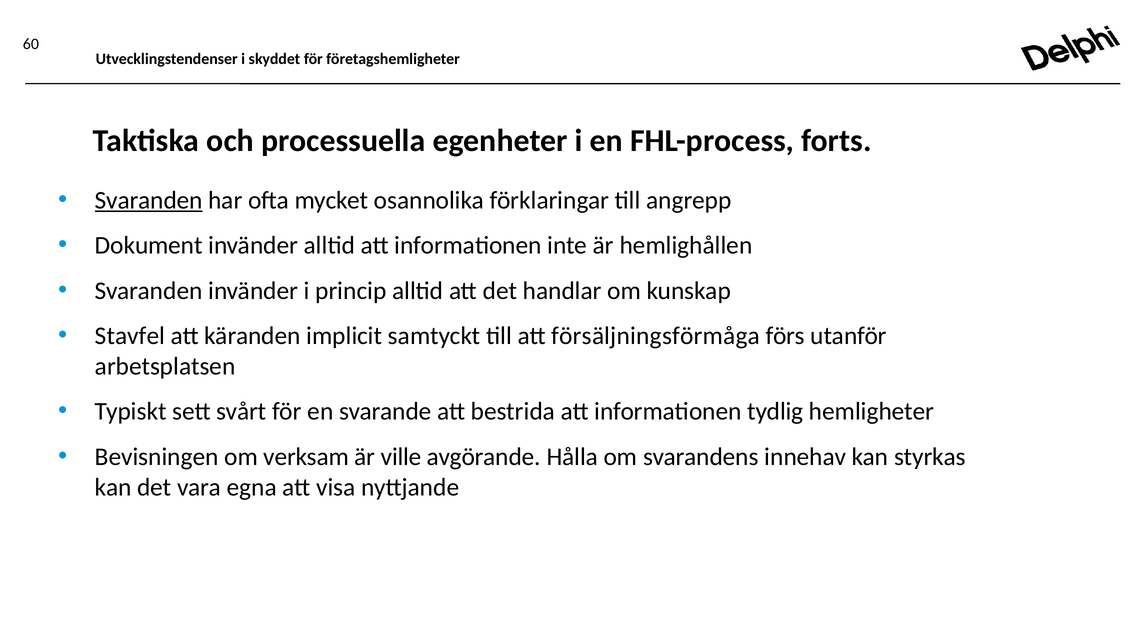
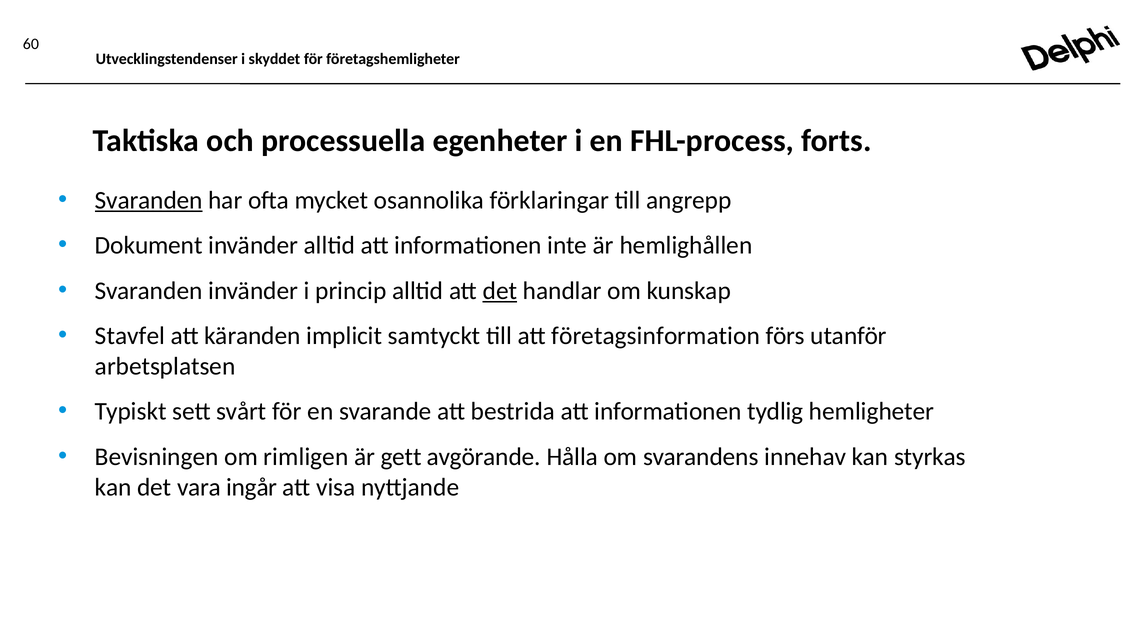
det underline: none -> present (500, 291)
försäljningsförmåga: försäljningsförmåga -> företagsinformation (656, 336)
verksam: verksam -> rimligen (306, 457)
ville: ville -> gett (401, 457)
egna: egna -> ingår (252, 487)
